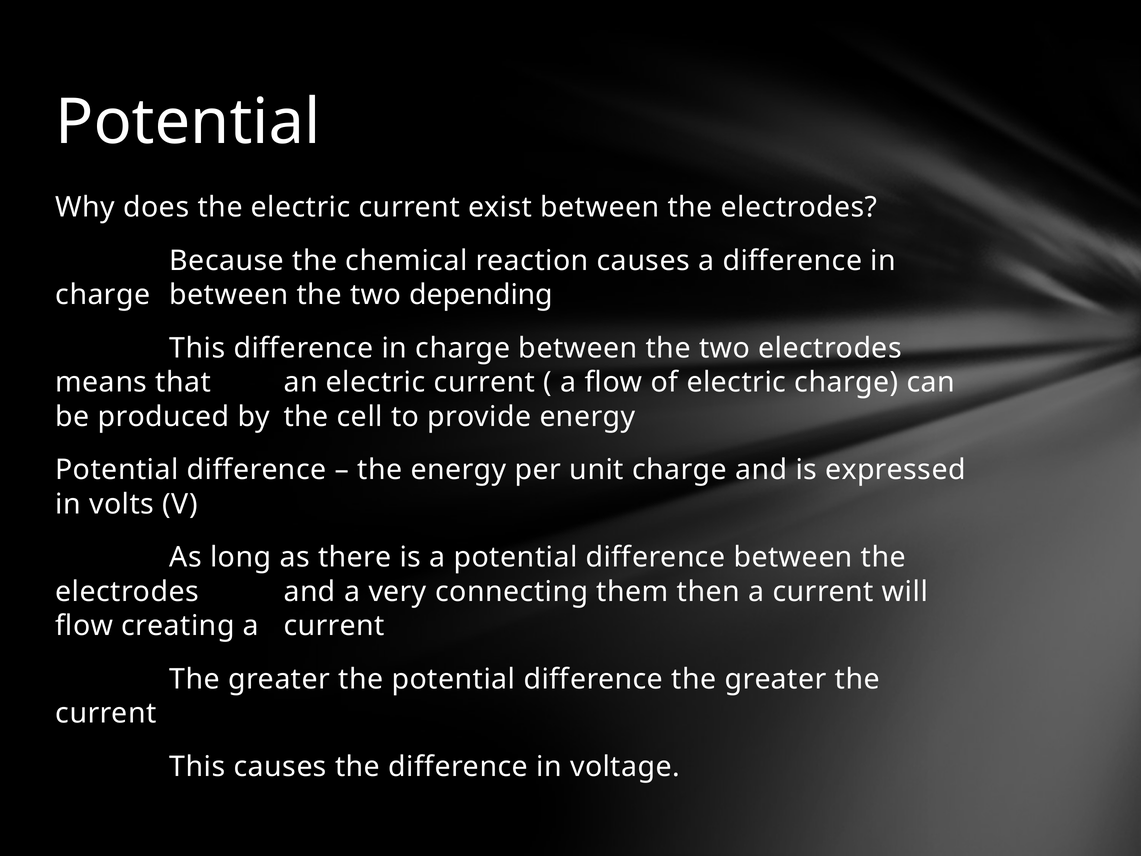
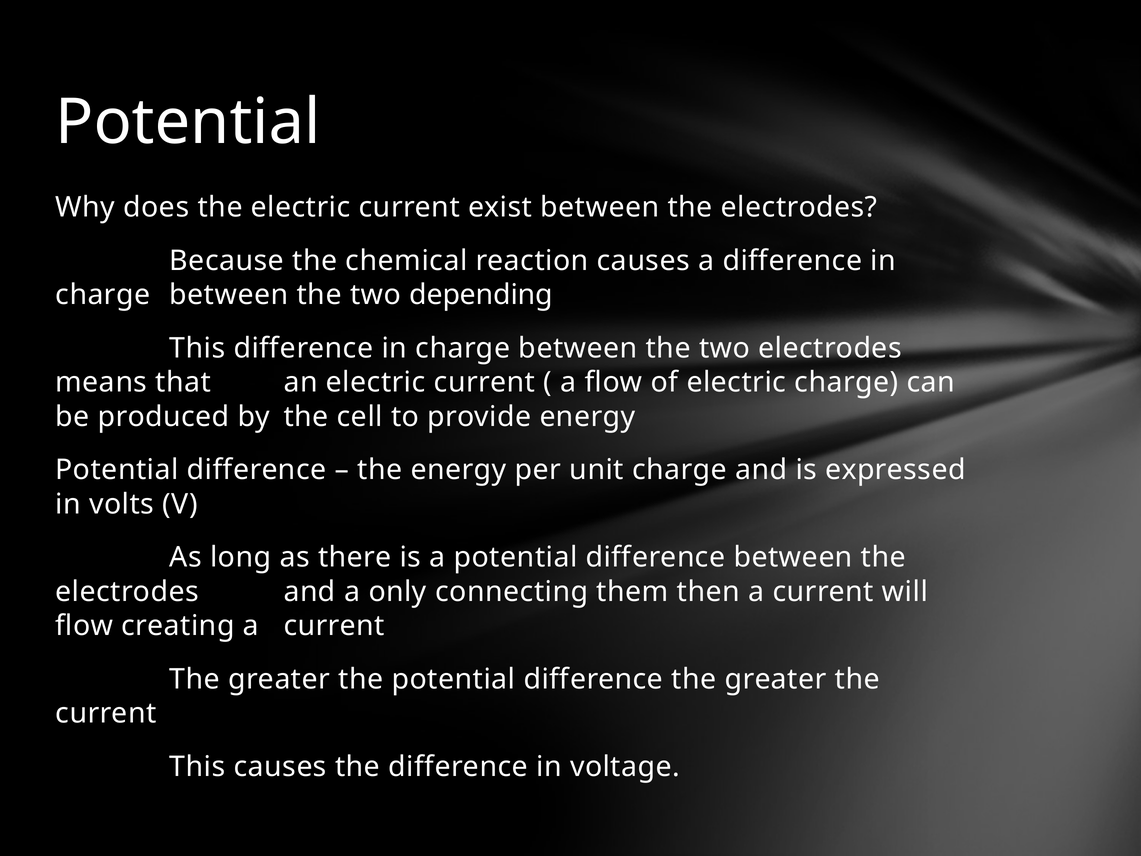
very: very -> only (397, 591)
